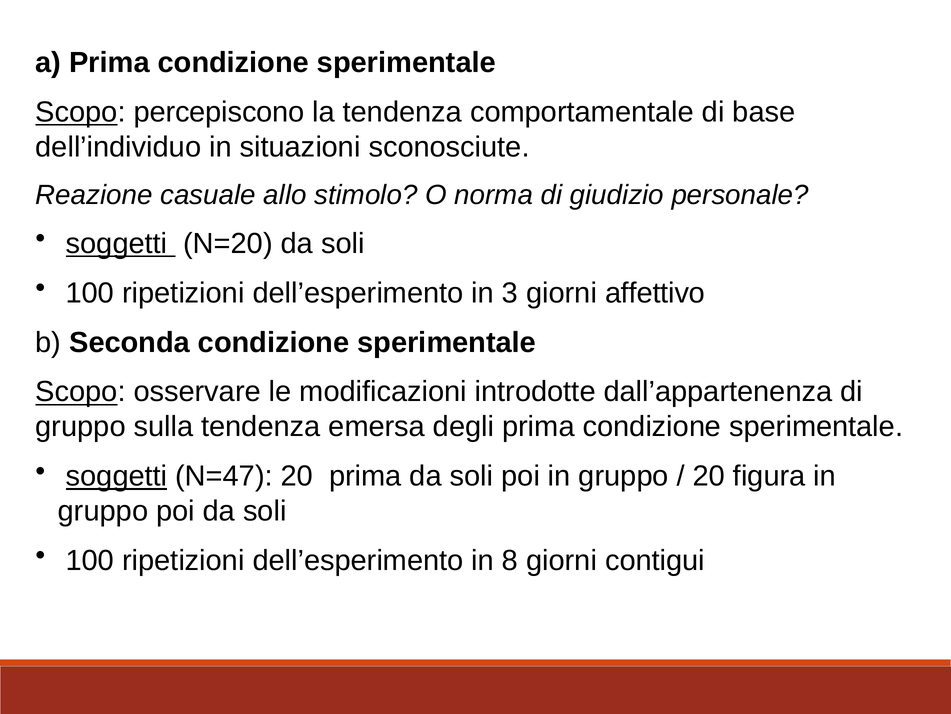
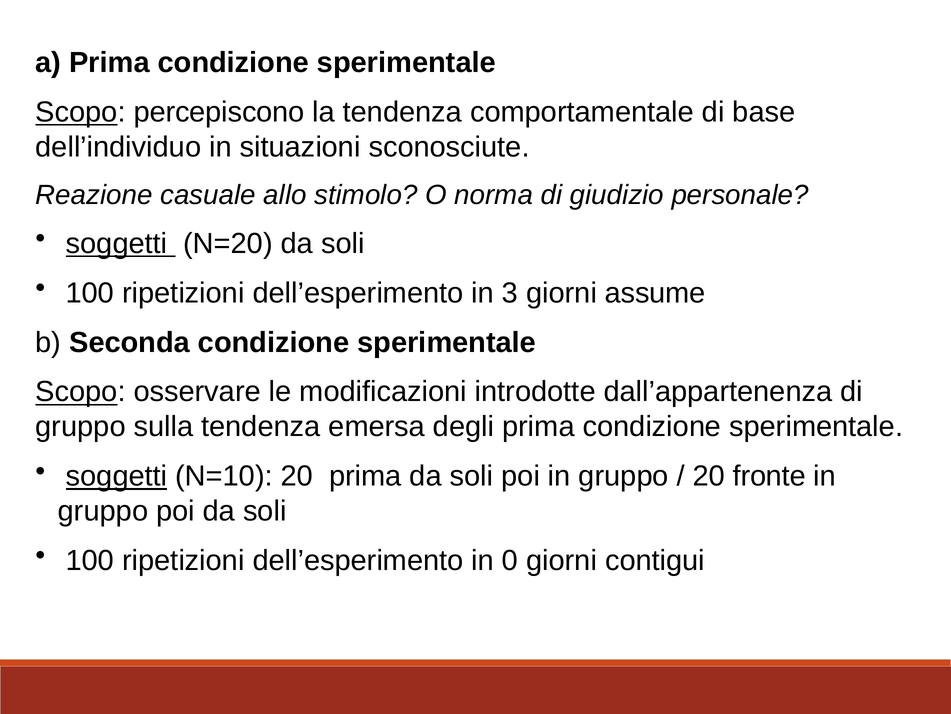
affettivo: affettivo -> assume (655, 293)
N=47: N=47 -> N=10 (224, 476)
figura: figura -> fronte (769, 476)
8: 8 -> 0 (510, 560)
